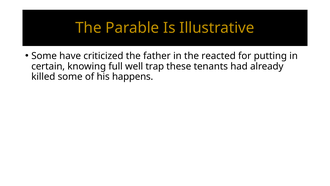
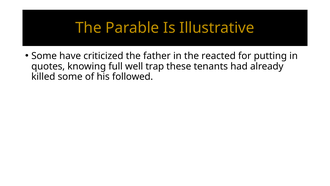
certain: certain -> quotes (48, 66)
happens: happens -> followed (133, 77)
